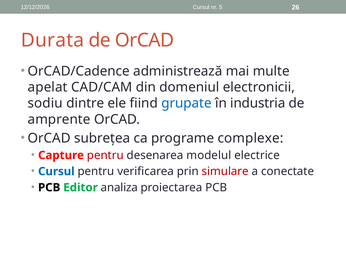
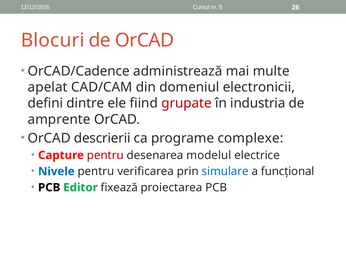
Durata: Durata -> Blocuri (53, 40)
sodiu: sodiu -> defini (45, 103)
grupate colour: blue -> red (186, 103)
subrețea: subrețea -> descrierii (102, 138)
Cursul: Cursul -> Nivele (56, 172)
simulare colour: red -> blue (225, 172)
conectate: conectate -> funcțional (288, 172)
analiza: analiza -> fixează (119, 188)
